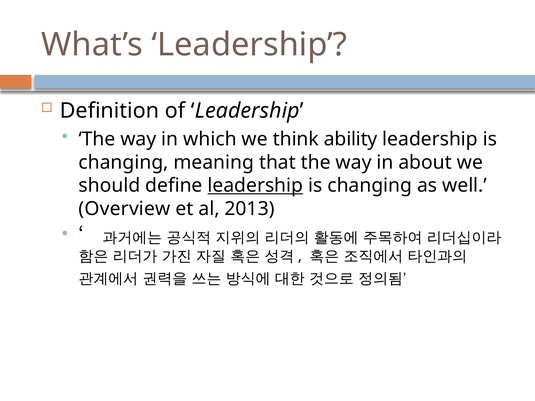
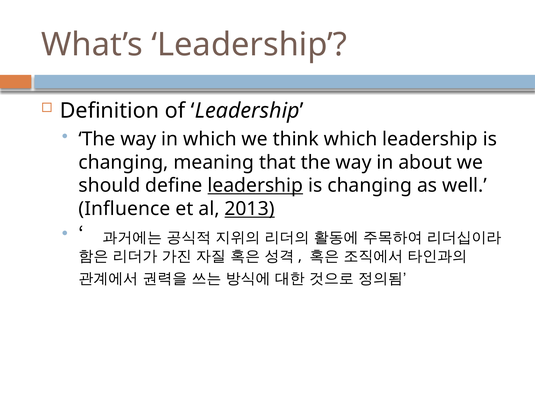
think ability: ability -> which (351, 139)
Overview: Overview -> Influence (125, 209)
2013 underline: none -> present (250, 209)
